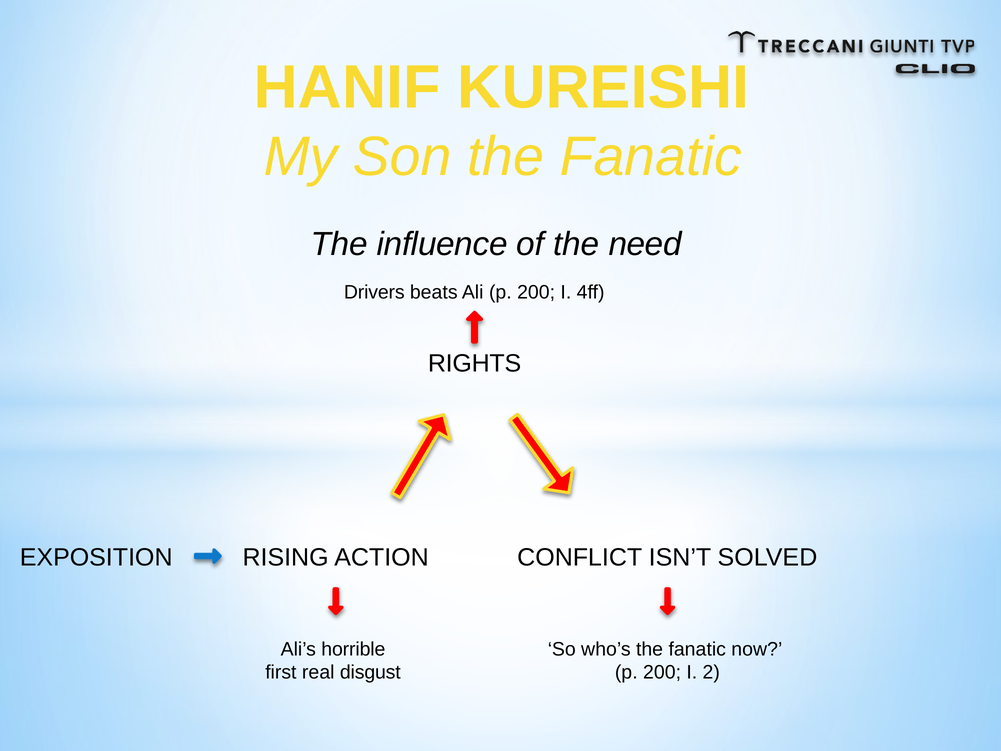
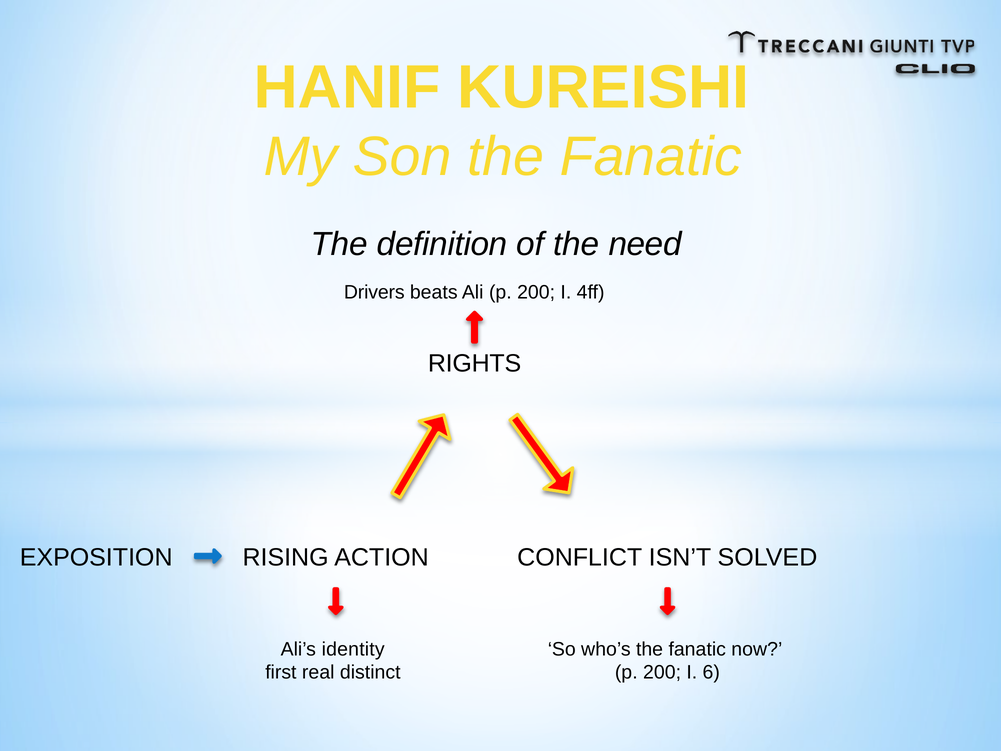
influence: influence -> definition (442, 244)
horrible: horrible -> identity (353, 649)
disgust: disgust -> distinct (370, 672)
2: 2 -> 6 (711, 672)
